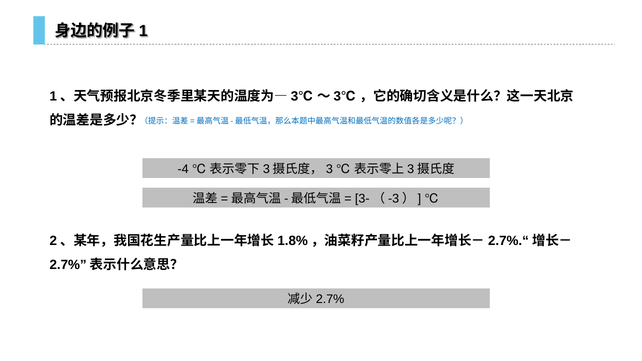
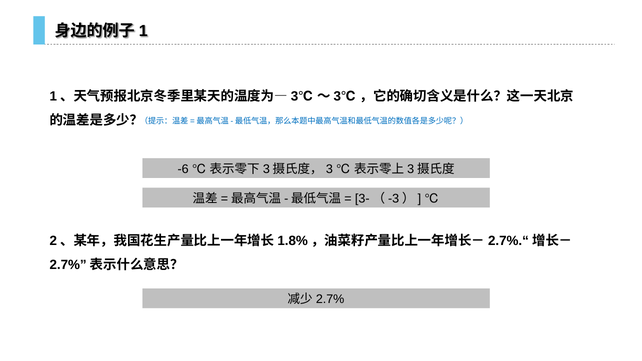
-4: -4 -> -6 (183, 169)
